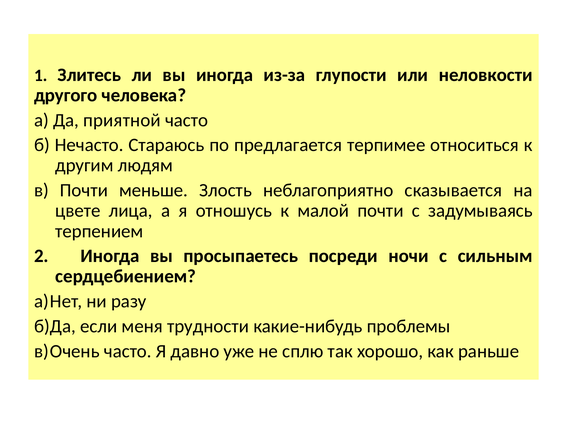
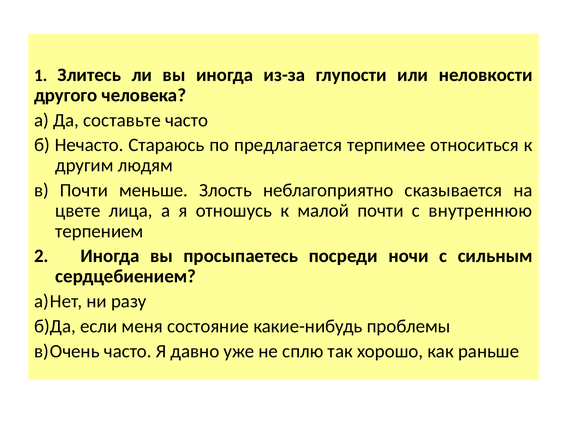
приятной: приятной -> составьте (122, 120)
задумываясь: задумываясь -> внутреннюю (480, 211)
трудности: трудности -> состояние (208, 326)
